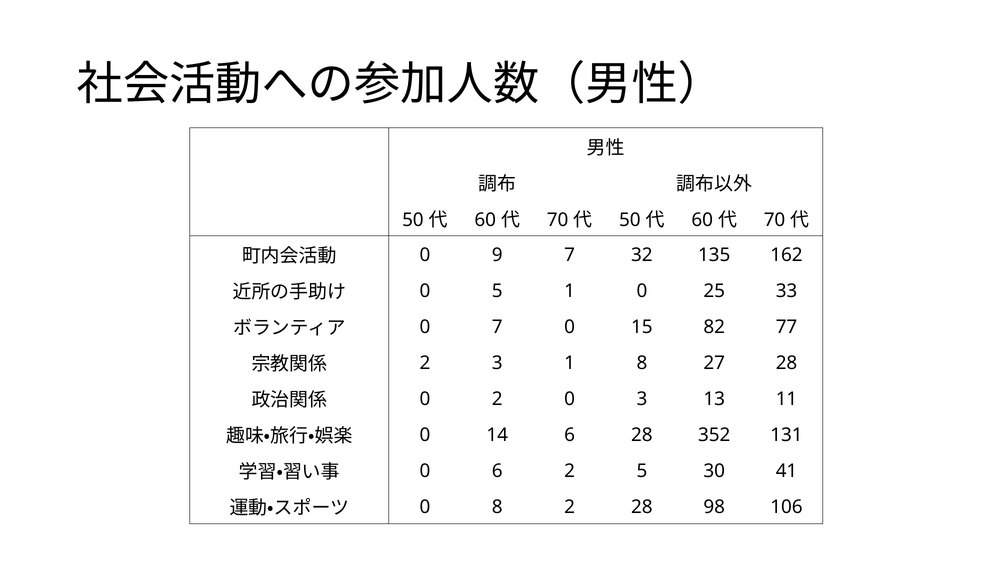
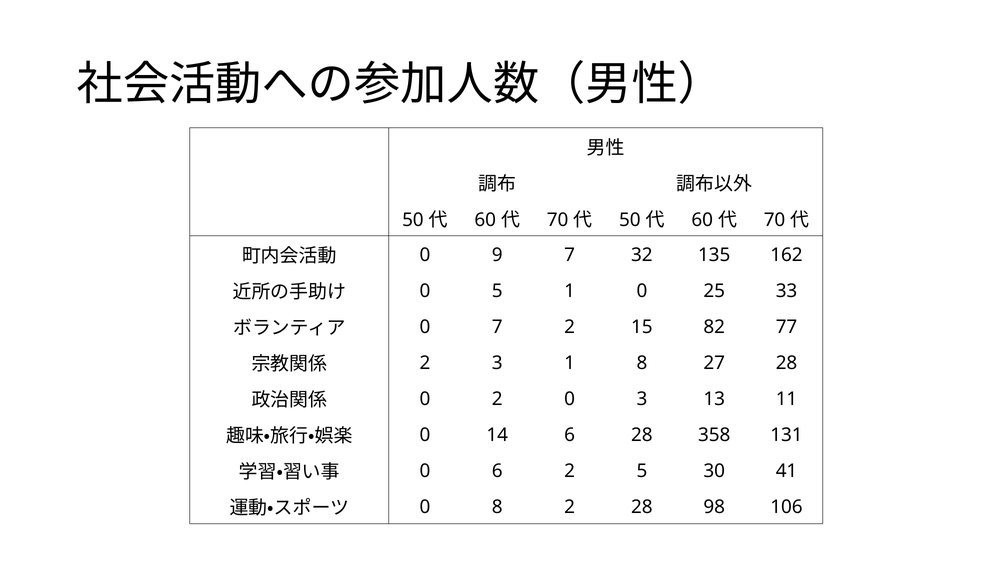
7 0: 0 -> 2 (570, 327)
352: 352 -> 358 (714, 435)
